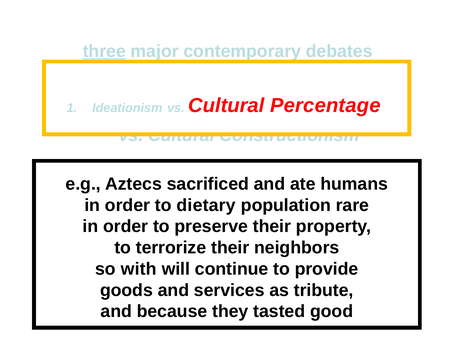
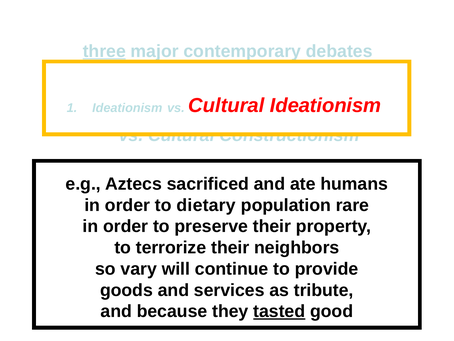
Percentage: Percentage -> Ideationism (326, 105)
with: with -> vary (139, 269)
tasted underline: none -> present (279, 311)
